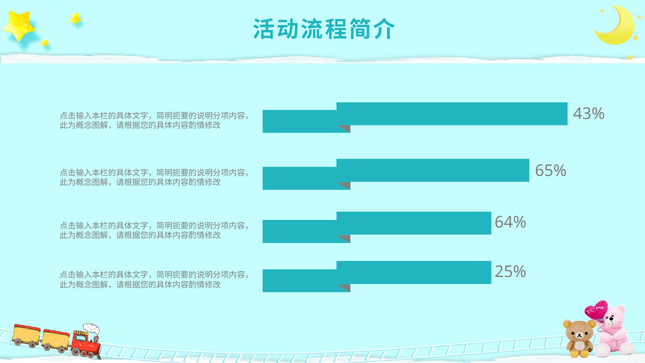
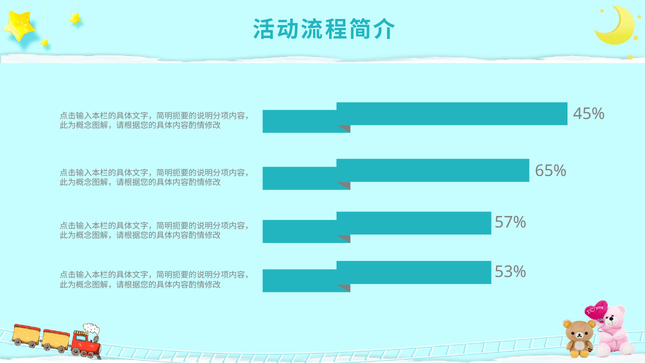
43%: 43% -> 45% (589, 114)
64%: 64% -> 57% (511, 222)
25%: 25% -> 53% (511, 272)
